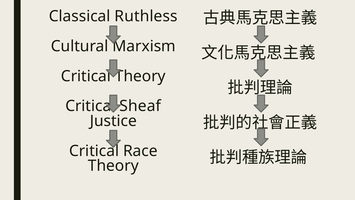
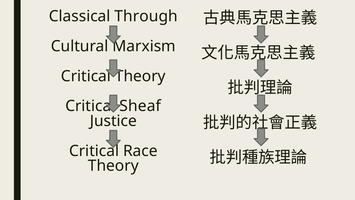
Ruthless: Ruthless -> Through (146, 16)
